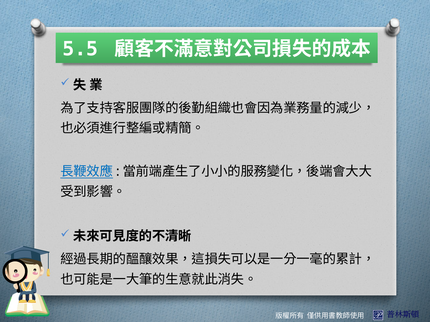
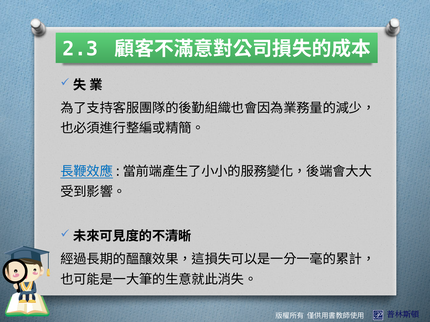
5.5: 5.5 -> 2.3 (80, 49)
